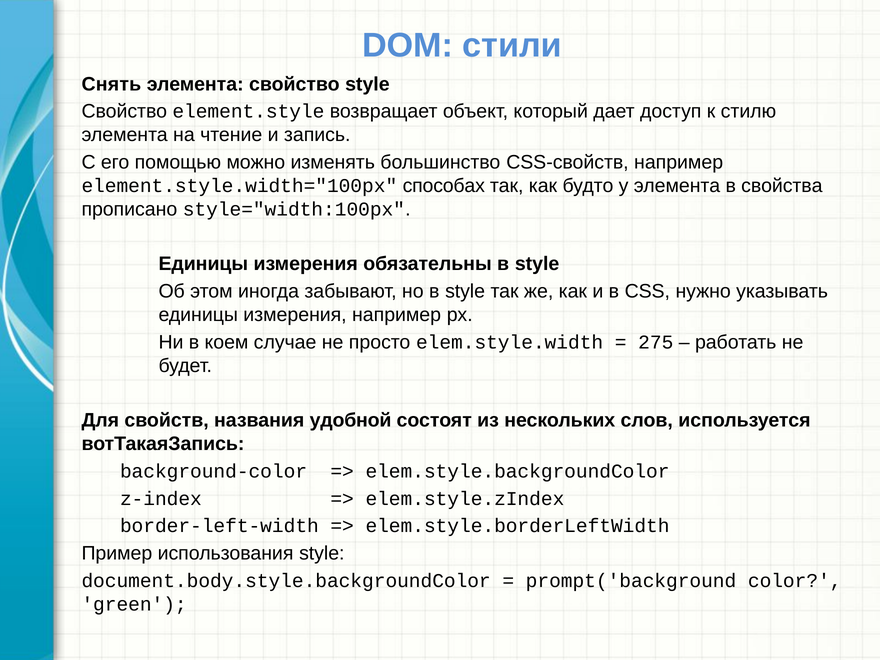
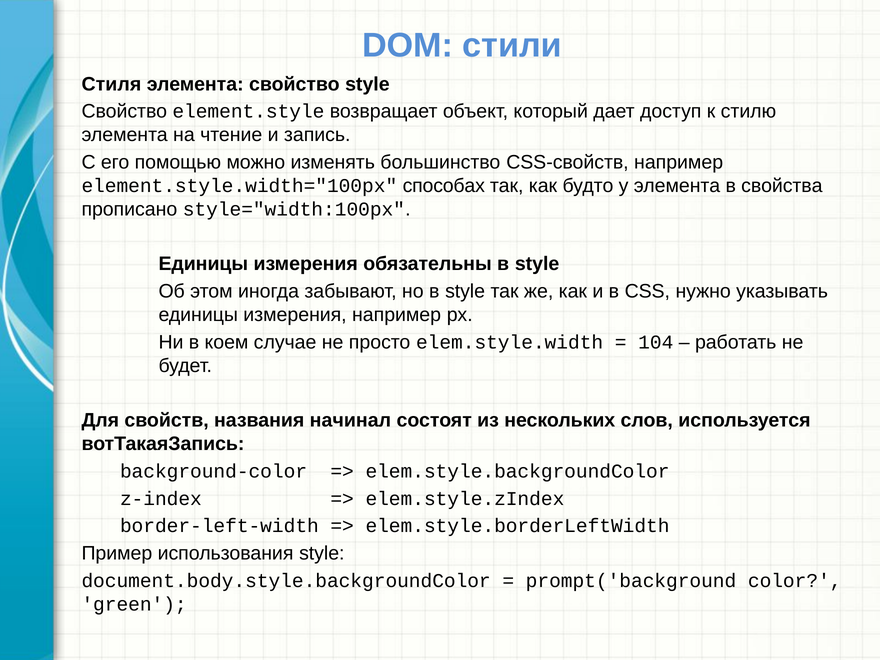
Снять: Снять -> Стиля (111, 84)
275: 275 -> 104 (656, 342)
удобной: удобной -> начинал (350, 420)
